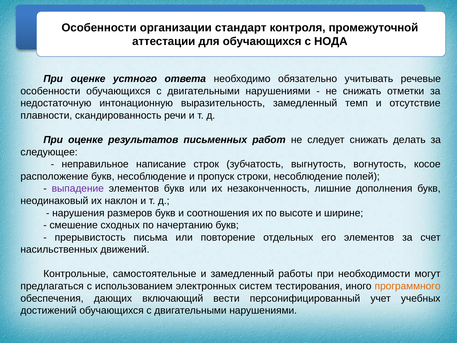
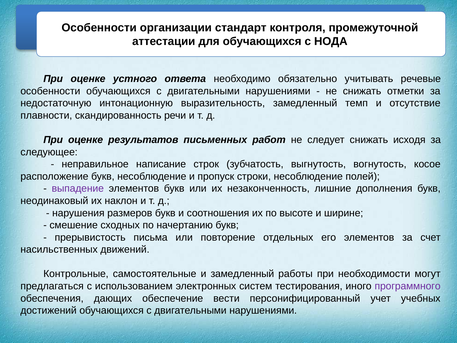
делать: делать -> исходя (409, 140)
программного colour: orange -> purple (408, 286)
включающий: включающий -> обеспечение (173, 298)
